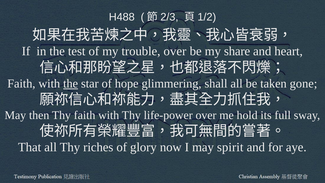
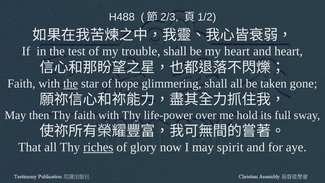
trouble over: over -> shall (175, 51)
my share: share -> heart (237, 51)
riches underline: none -> present (98, 147)
